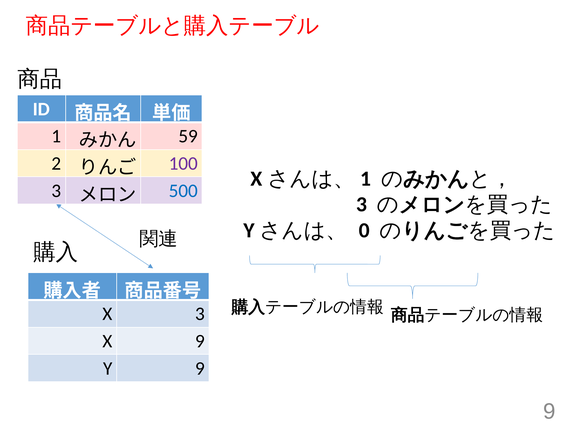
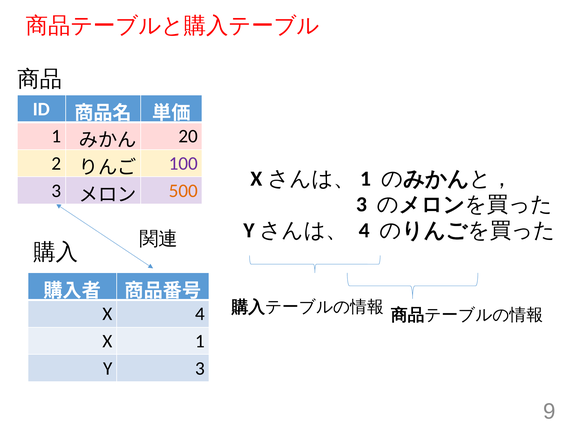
59: 59 -> 20 (188, 136)
500 colour: blue -> orange (183, 191)
0: 0 -> 4 (364, 231)
X 3: 3 -> 4 (200, 314)
X 9: 9 -> 1 (200, 342)
Y 9: 9 -> 3 (200, 369)
